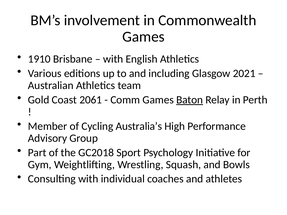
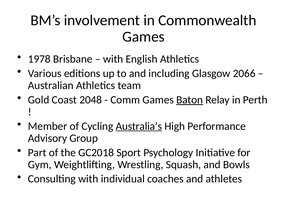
1910: 1910 -> 1978 (39, 59)
2021: 2021 -> 2066 (244, 73)
2061: 2061 -> 2048 (91, 100)
Australia’s underline: none -> present (139, 126)
